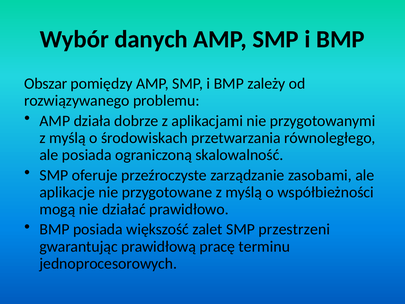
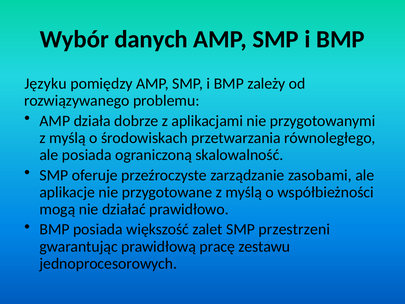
Obszar: Obszar -> Języku (46, 83)
terminu: terminu -> zestawu (264, 246)
